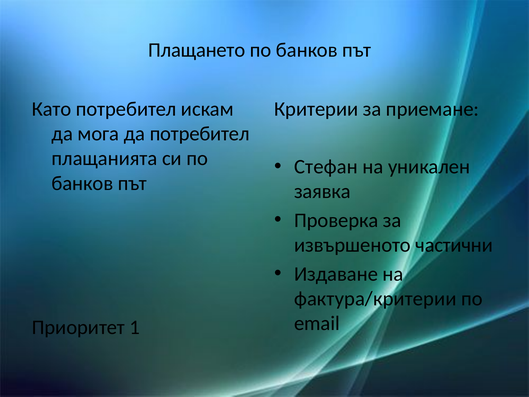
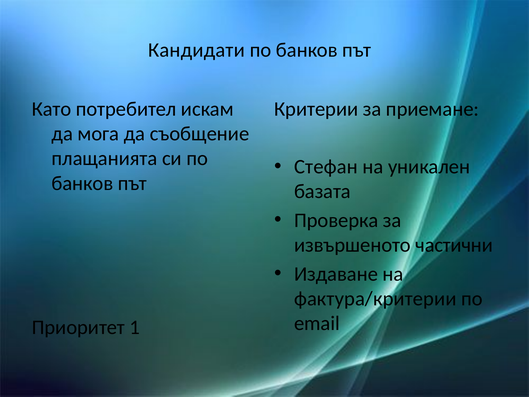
Плащането: Плащането -> Кандидати (197, 50)
да потребител: потребител -> съобщение (200, 134)
заявка: заявка -> базата (322, 191)
